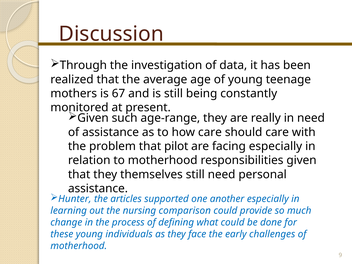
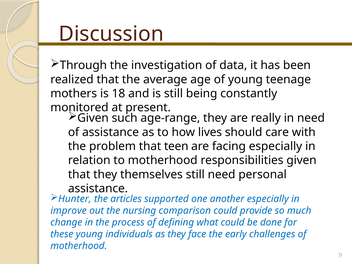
67: 67 -> 18 (118, 93)
how care: care -> lives (210, 132)
pilot: pilot -> teen (176, 146)
learning: learning -> improve (69, 211)
